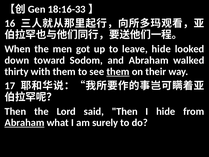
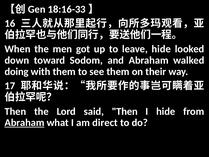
thirty: thirty -> doing (17, 72)
them underline: present -> none (118, 72)
surely: surely -> direct (105, 123)
